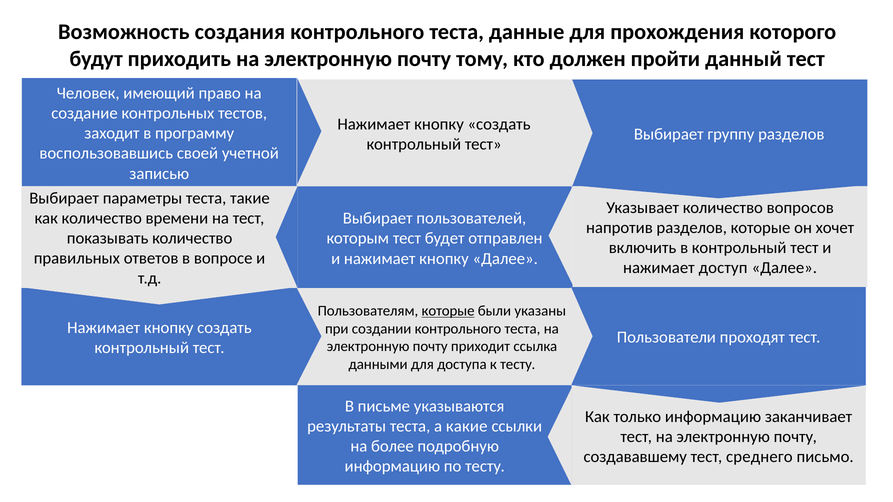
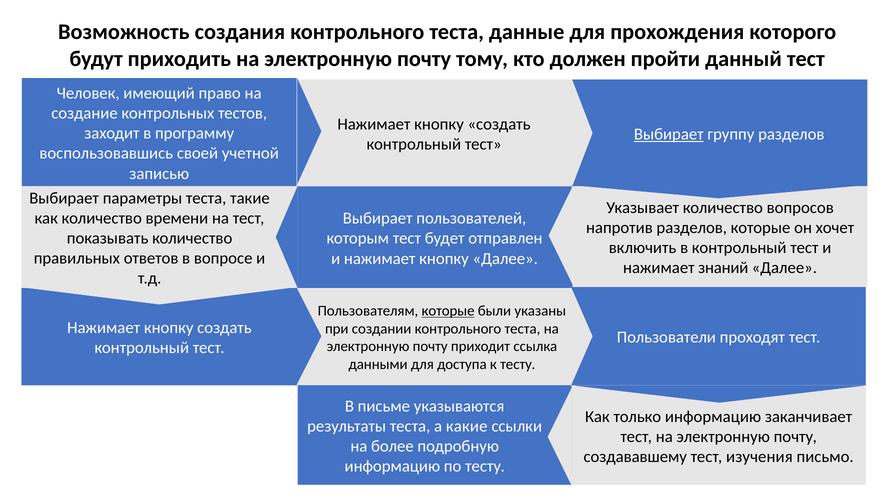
Выбирает underline: none -> present (669, 134)
доступ: доступ -> знаний (723, 268)
среднего: среднего -> изучения (759, 457)
